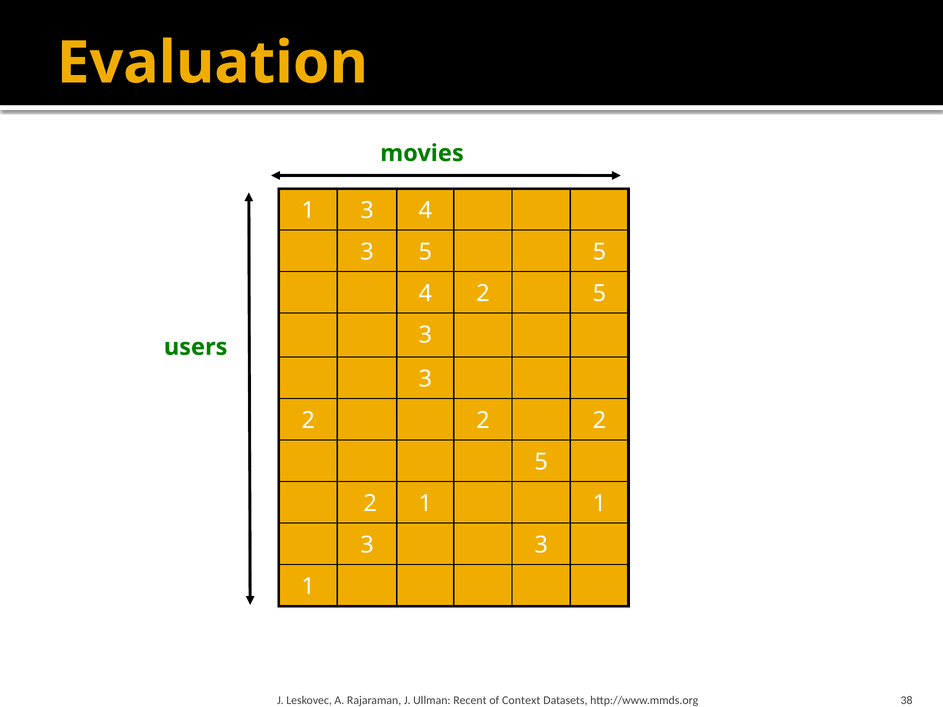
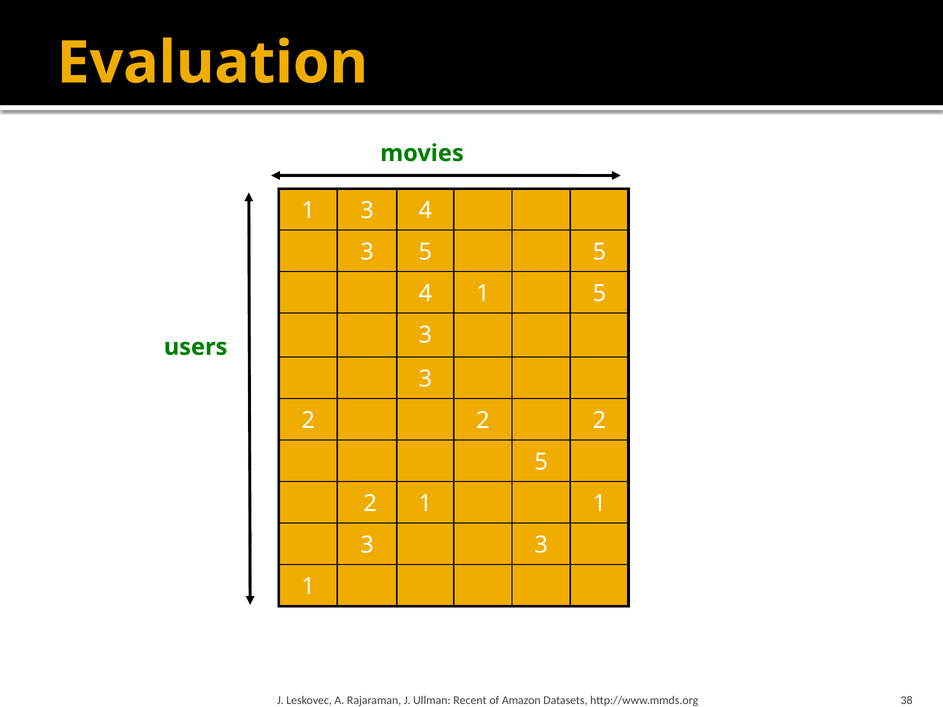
4 2: 2 -> 1 (483, 294)
Context: Context -> Amazon (521, 701)
